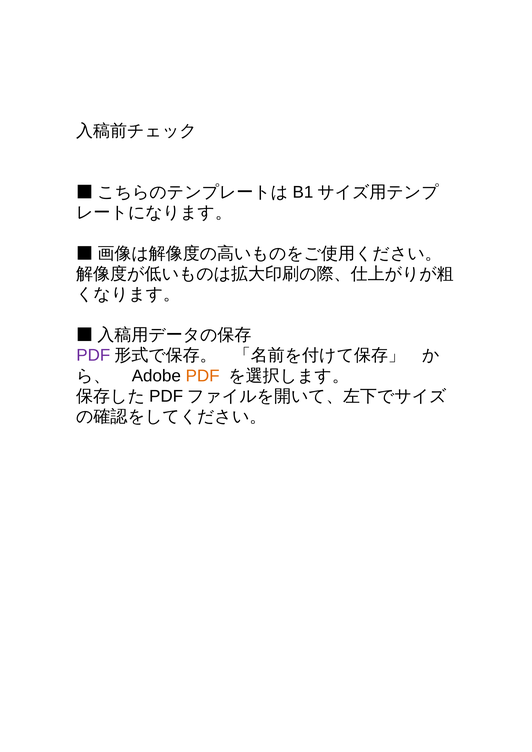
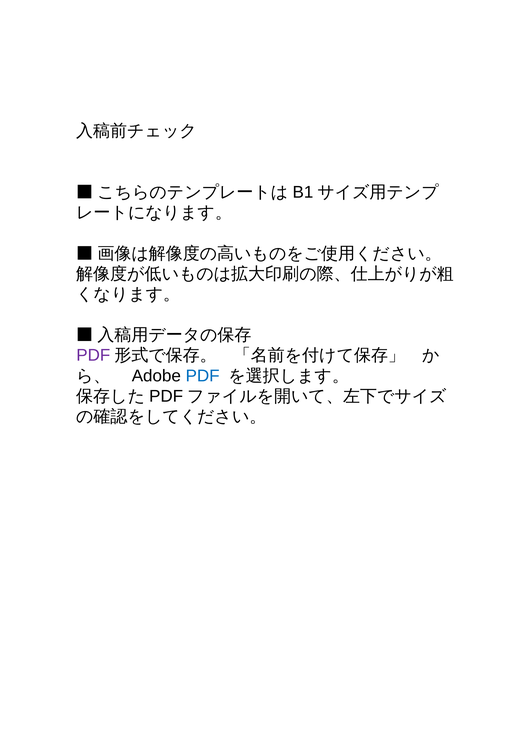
PDF colour: orange -> blue (203, 376)
